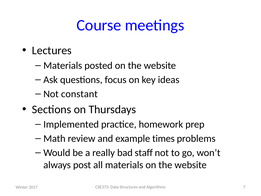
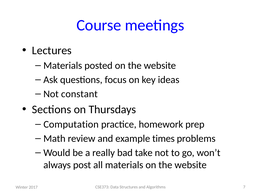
Implemented: Implemented -> Computation (71, 124)
staff: staff -> take (144, 153)
